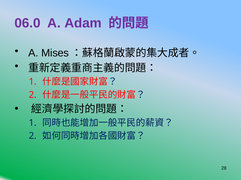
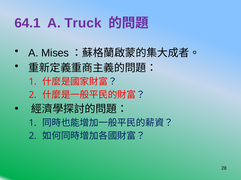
06.0: 06.0 -> 64.1 (27, 23)
Adam: Adam -> Truck (83, 23)
